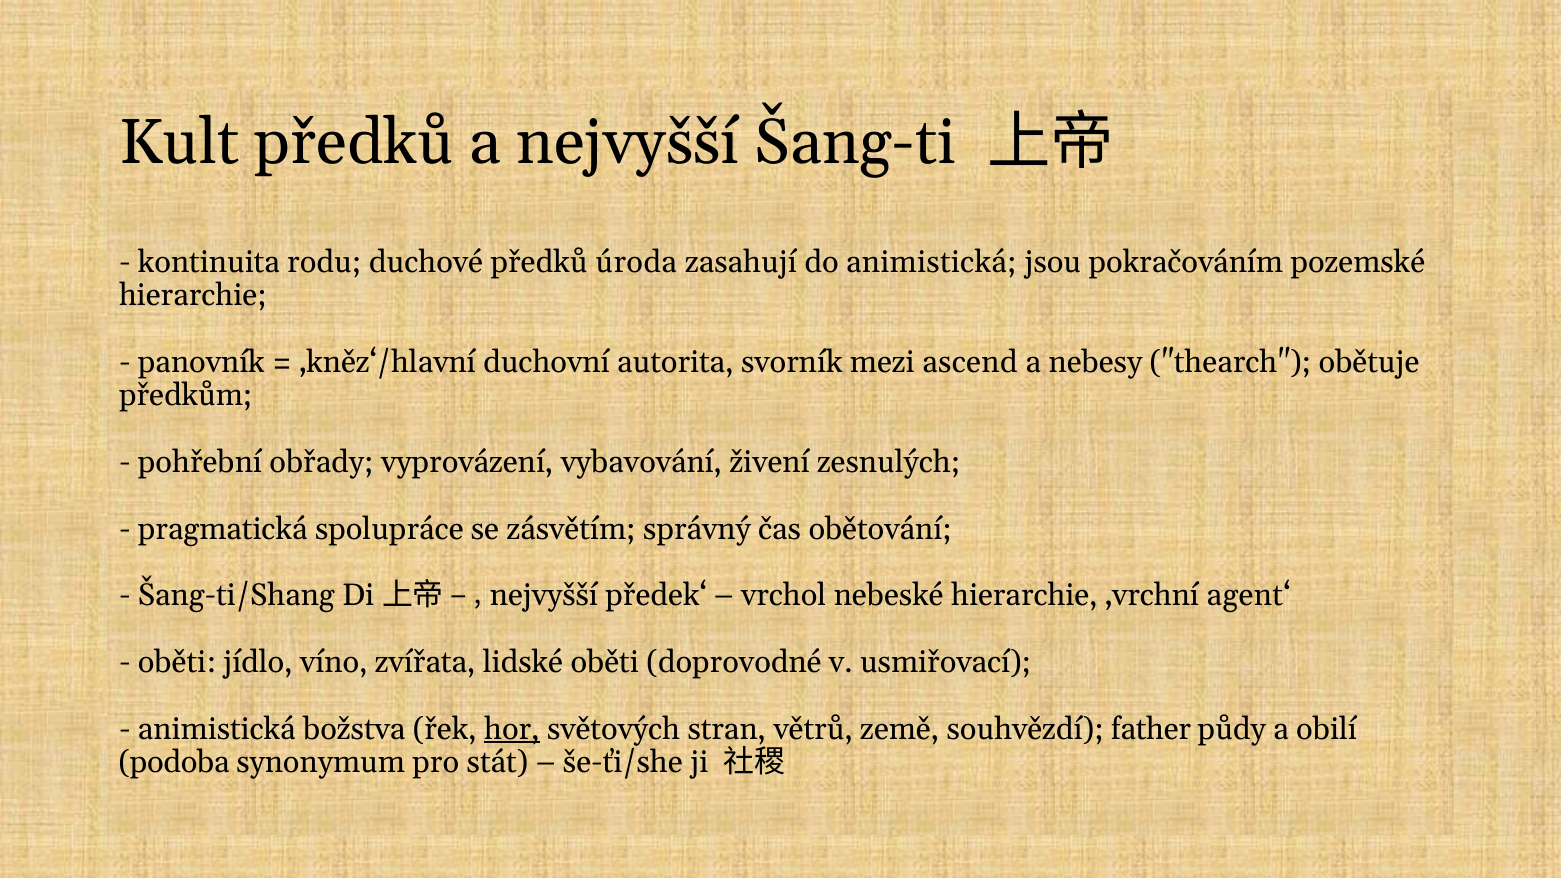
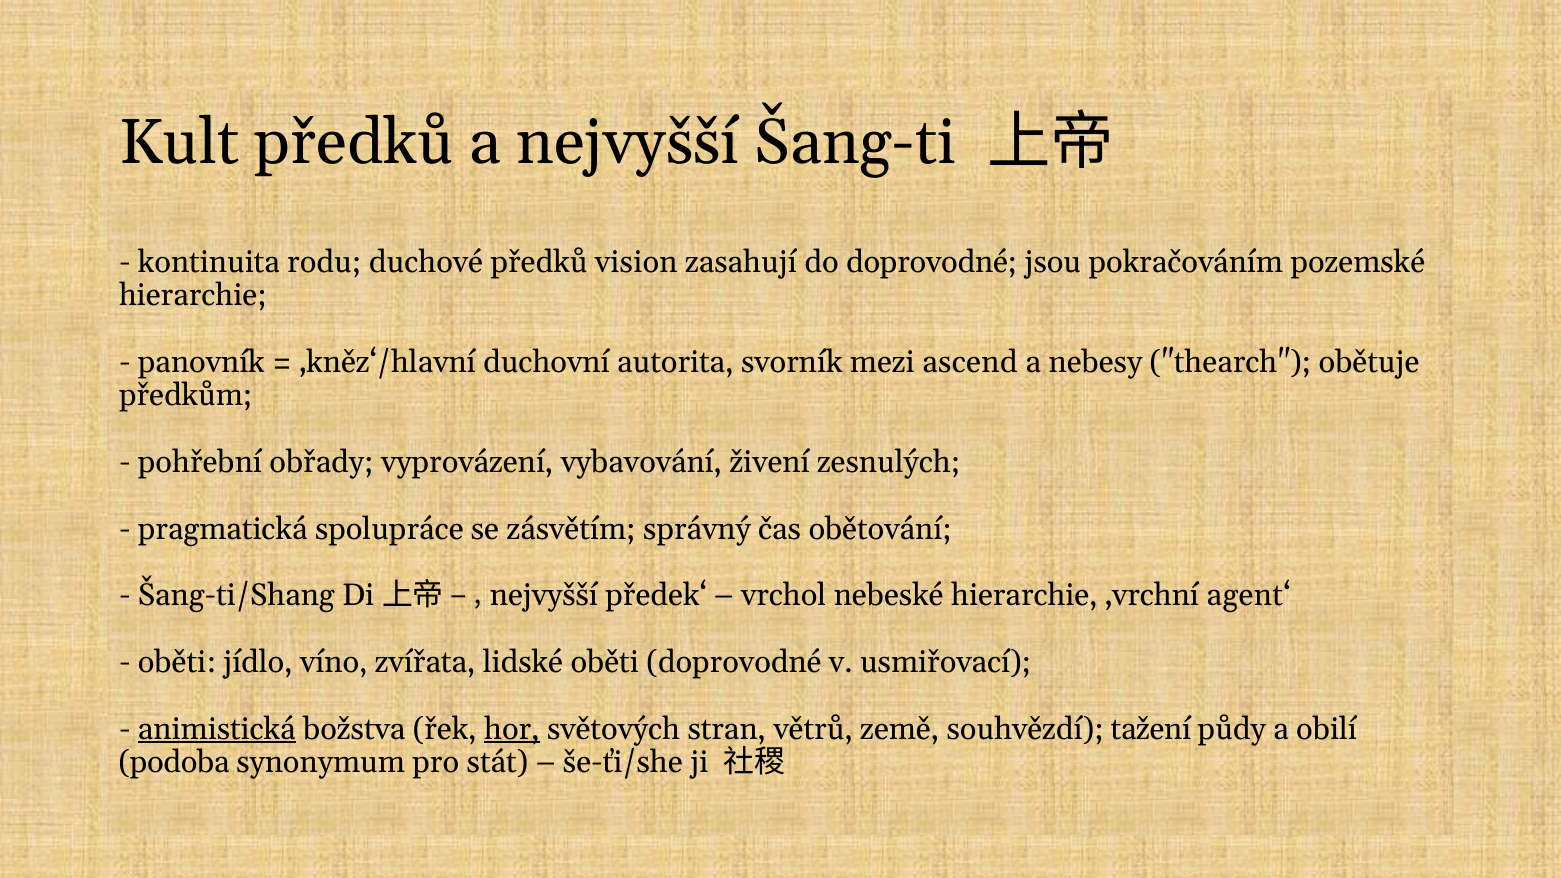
úroda: úroda -> vision (636, 262)
do animistická: animistická -> doprovodné (932, 262)
animistická underline: none -> present (217, 729)
father: father -> tažení (1151, 729)
